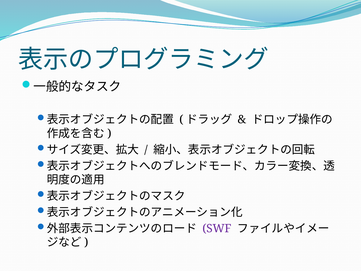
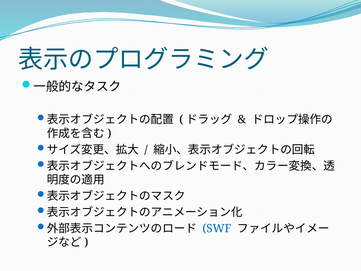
SWF colour: purple -> blue (217, 228)
